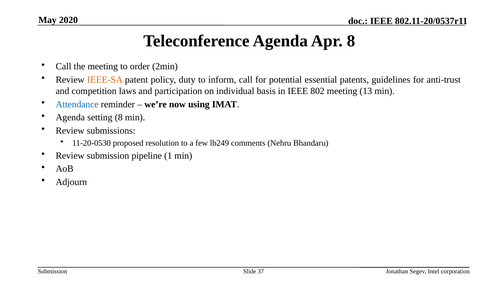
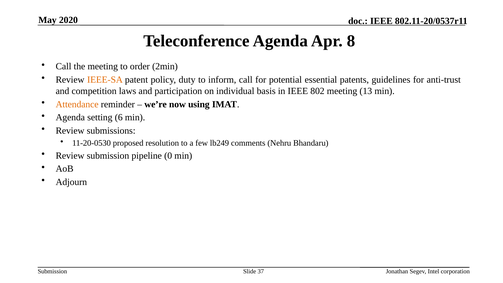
Attendance colour: blue -> orange (77, 104)
setting 8: 8 -> 6 (119, 117)
1: 1 -> 0 (168, 156)
